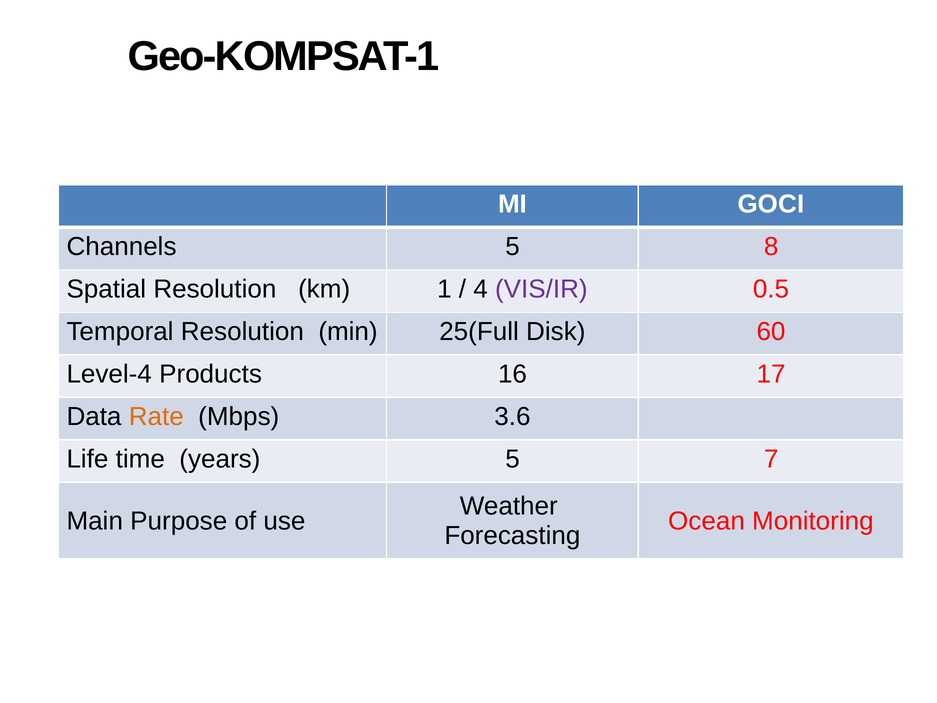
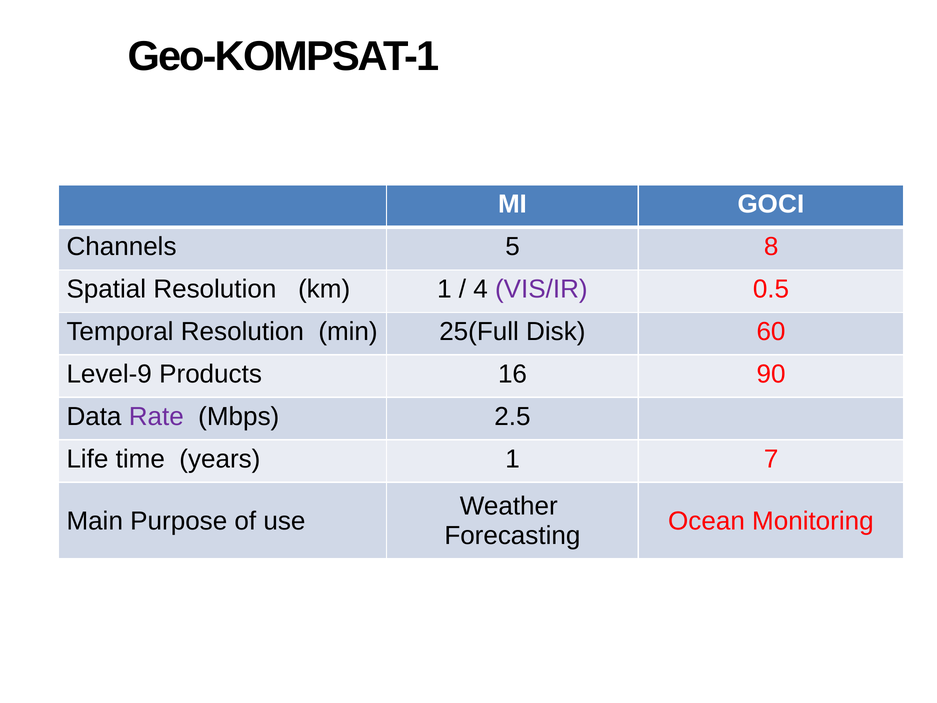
Level-4: Level-4 -> Level-9 (109, 374)
17: 17 -> 90 (771, 374)
Rate colour: orange -> purple (156, 416)
3.6: 3.6 -> 2.5 (512, 416)
years 5: 5 -> 1 (513, 459)
